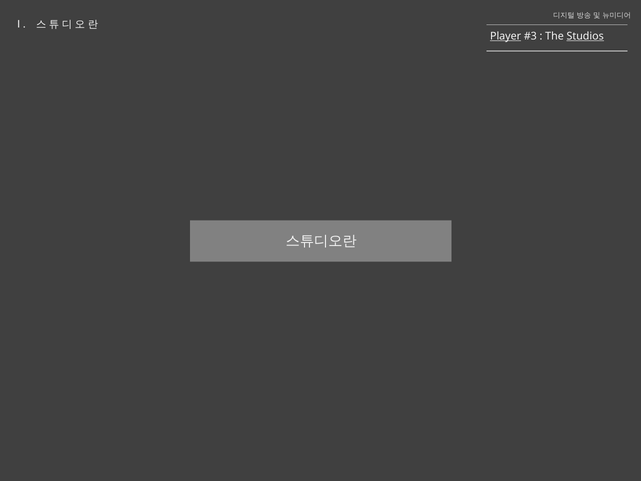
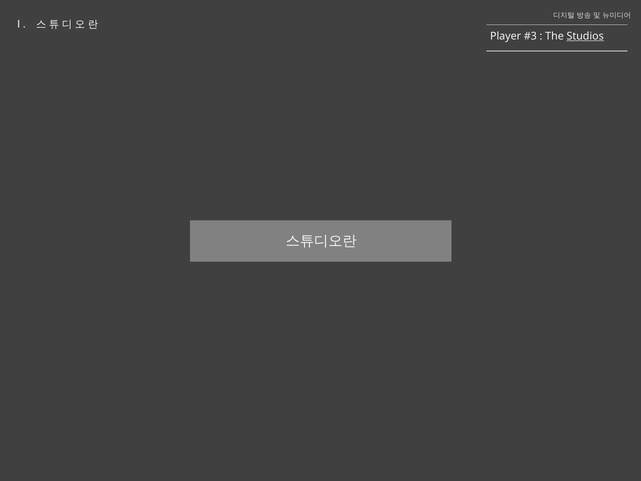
Player underline: present -> none (506, 36)
